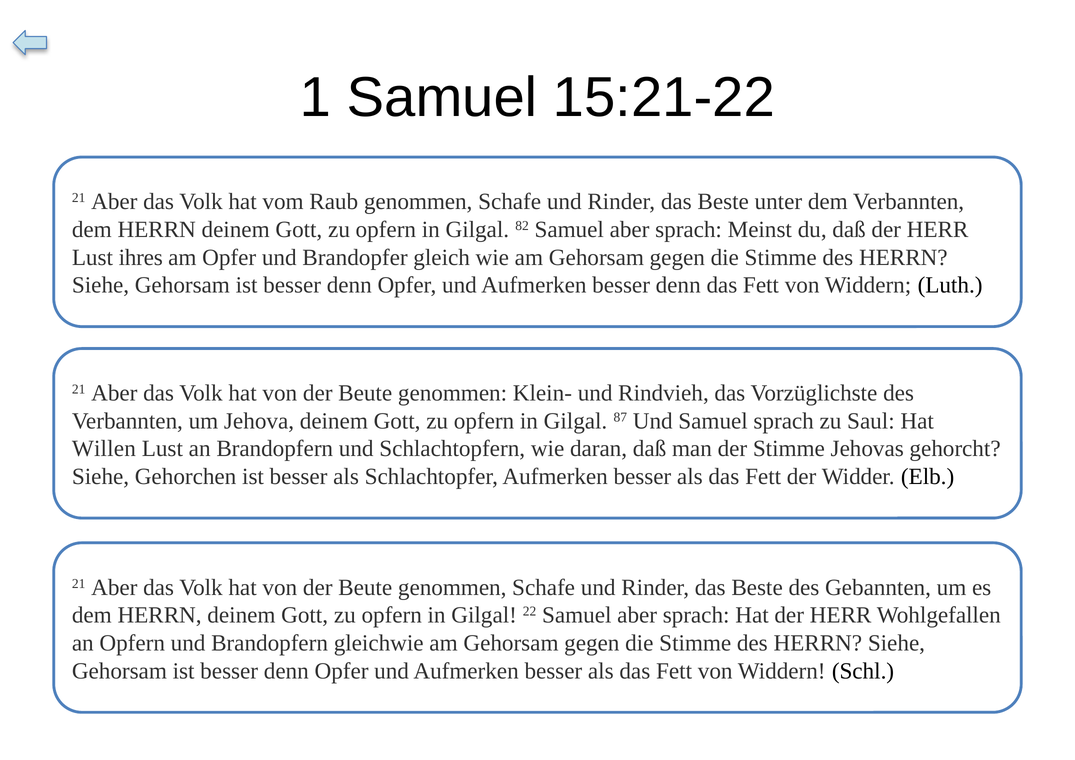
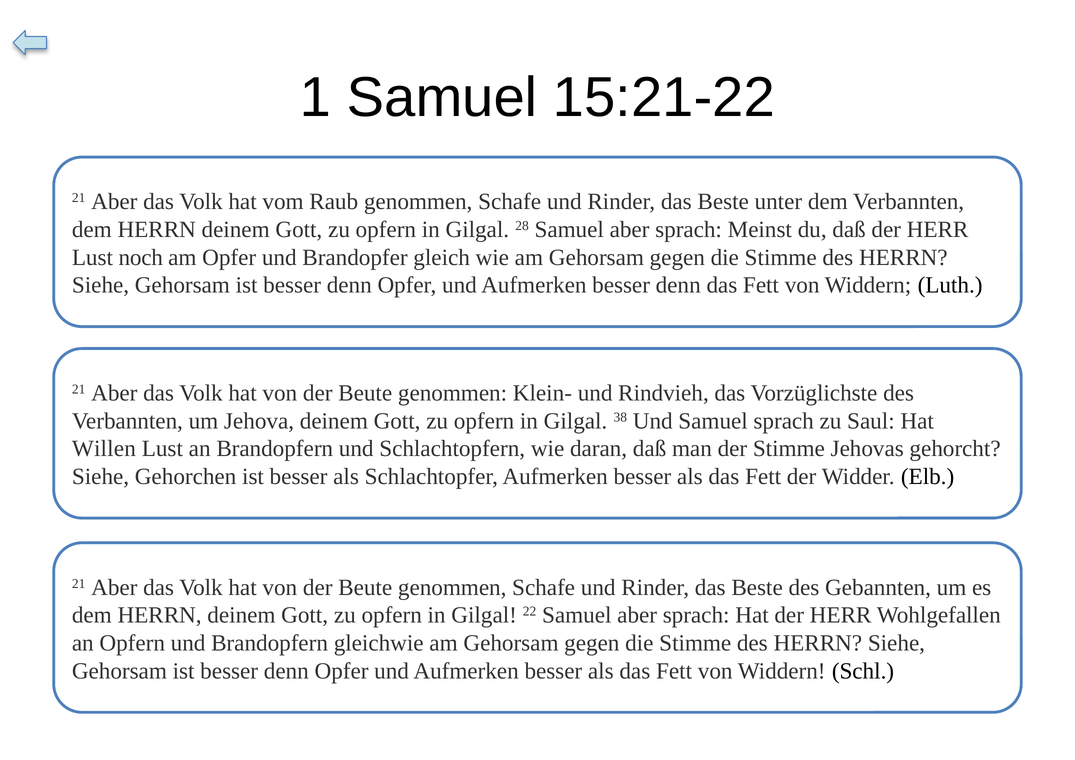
82: 82 -> 28 (522, 226)
ihres: ihres -> noch (141, 257)
87: 87 -> 38 (620, 417)
